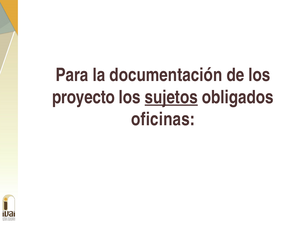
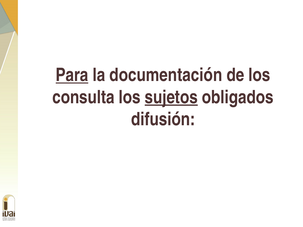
Para underline: none -> present (72, 75)
proyecto: proyecto -> consulta (83, 97)
oficinas: oficinas -> difusión (163, 120)
